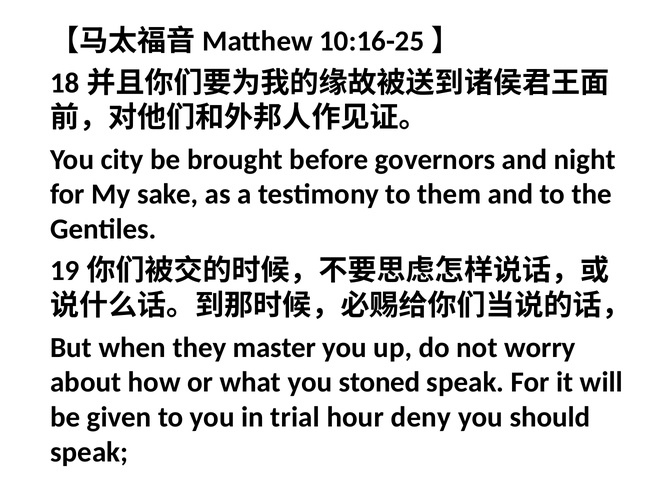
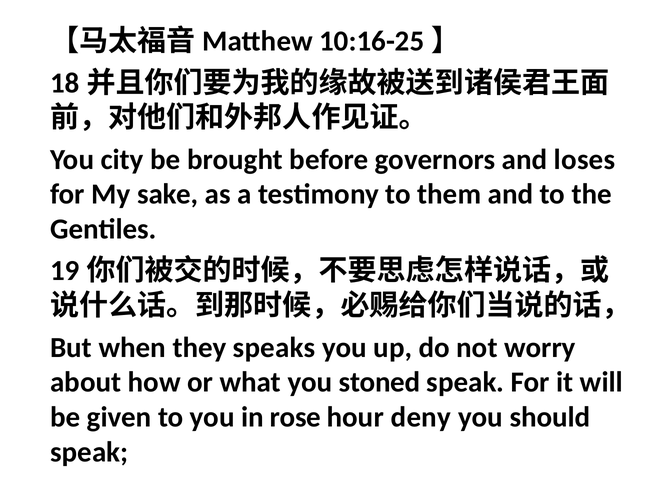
night: night -> loses (585, 159)
master: master -> speaks (274, 347)
trial: trial -> rose (295, 417)
